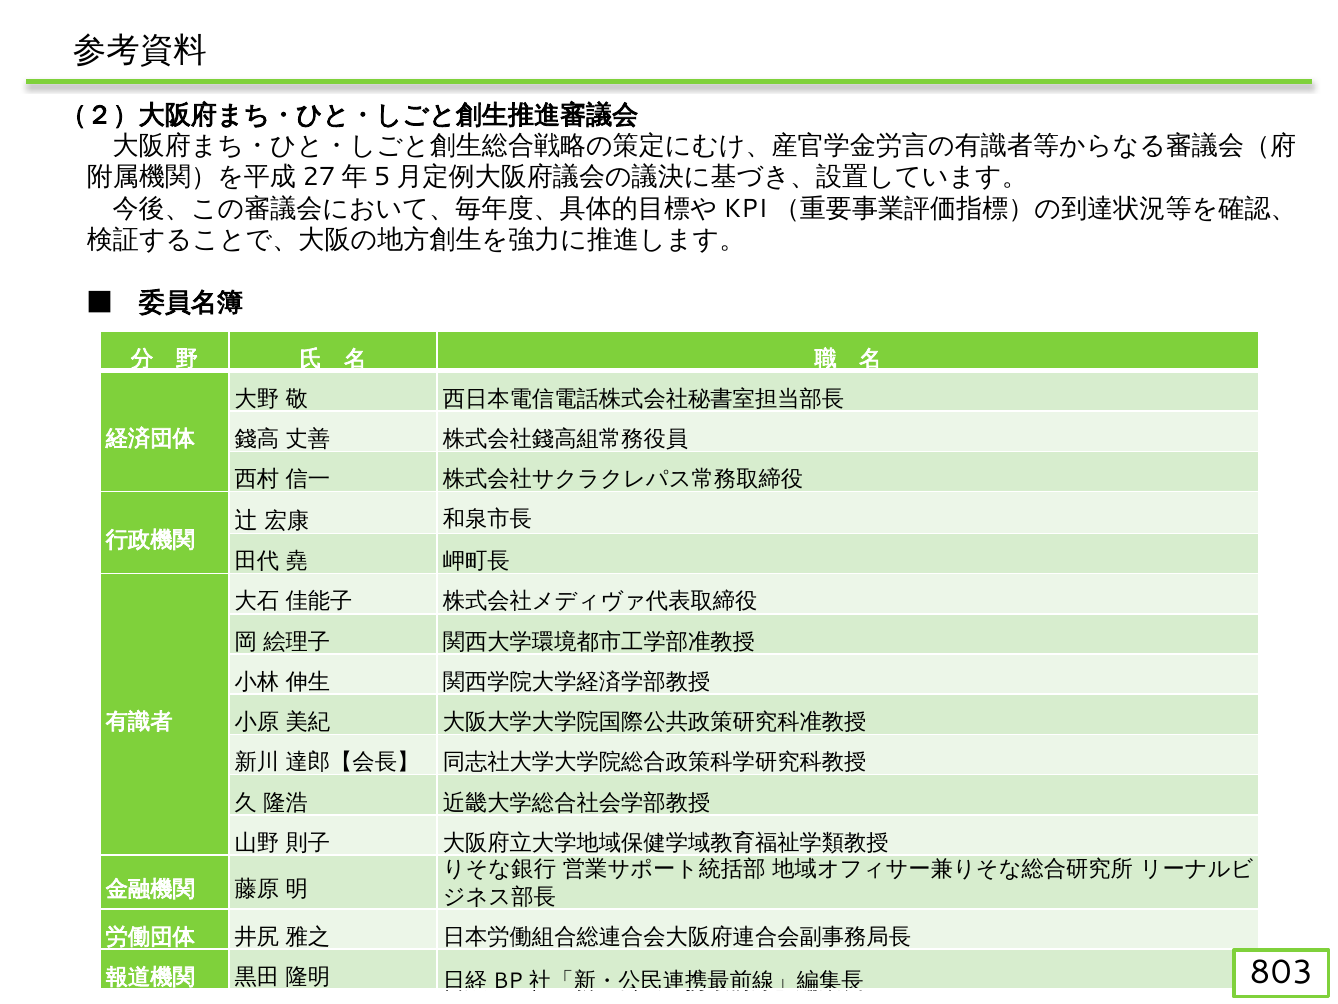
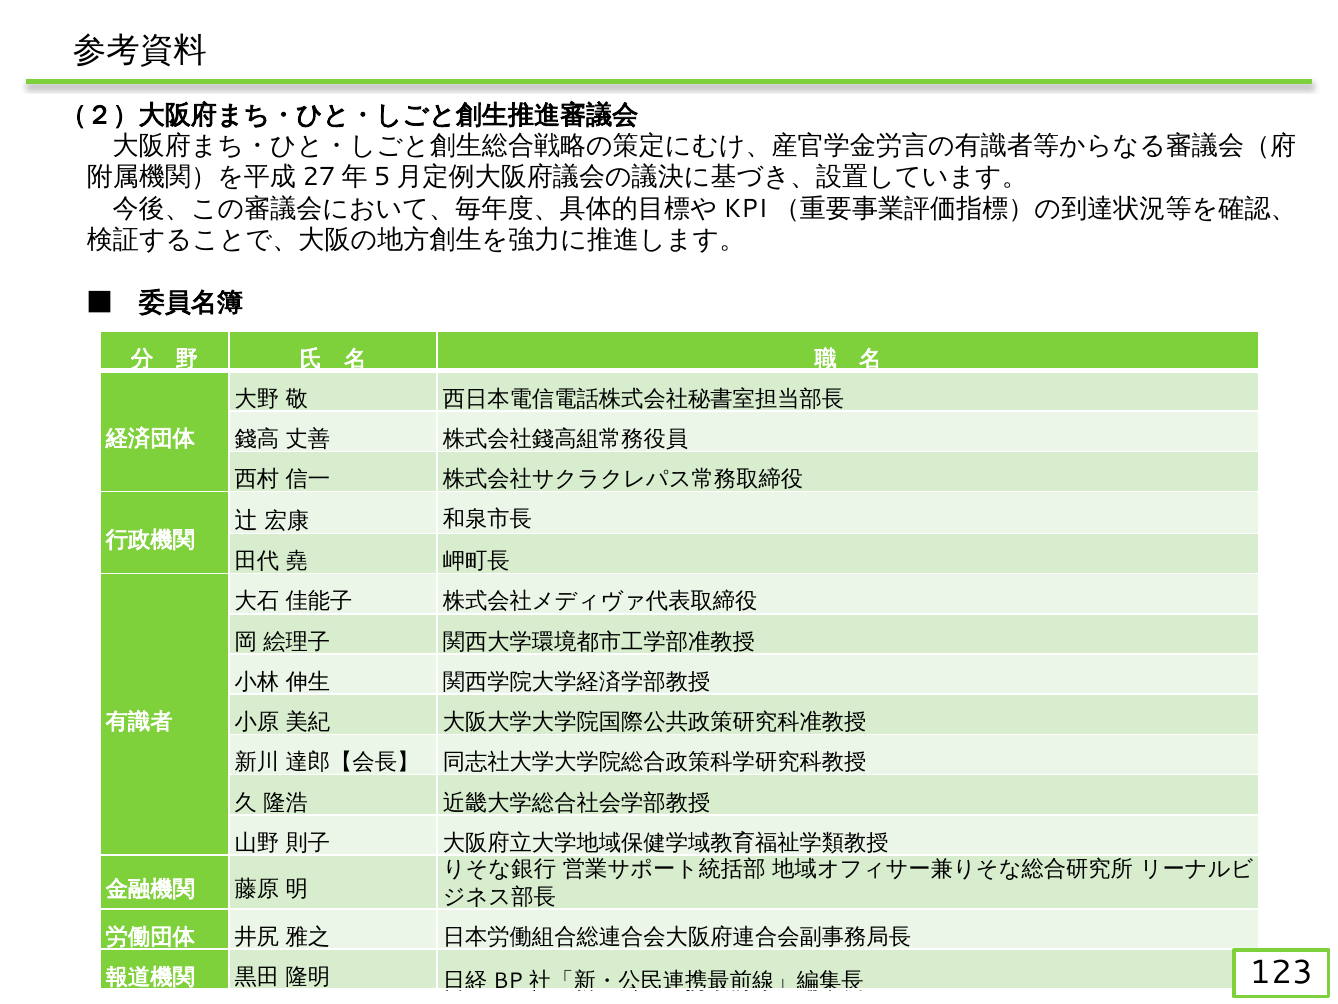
803: 803 -> 123 (1281, 972)
